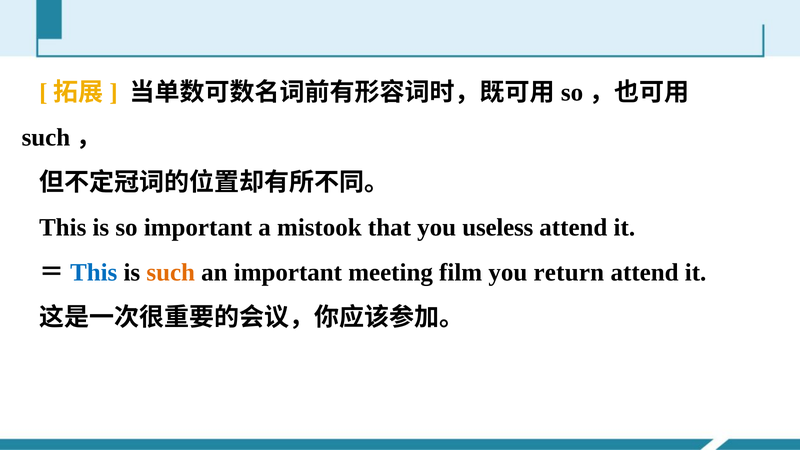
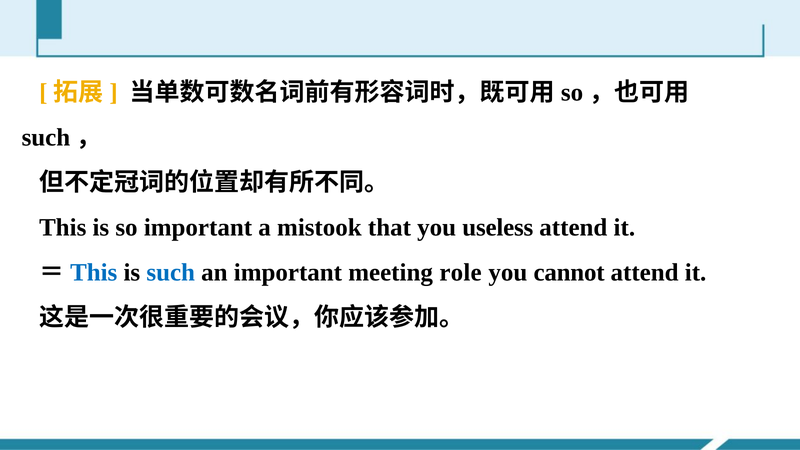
such colour: orange -> blue (171, 272)
film: film -> role (461, 272)
return: return -> cannot (569, 272)
